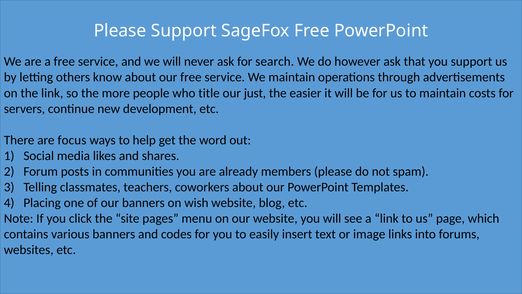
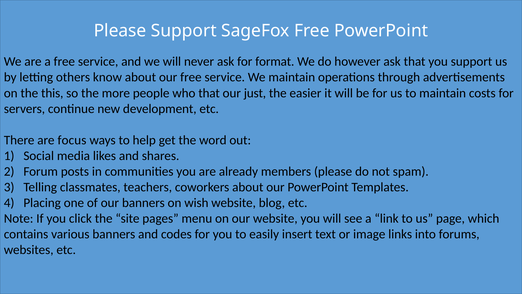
search: search -> format (275, 62)
the link: link -> this (52, 93)
who title: title -> that (209, 93)
